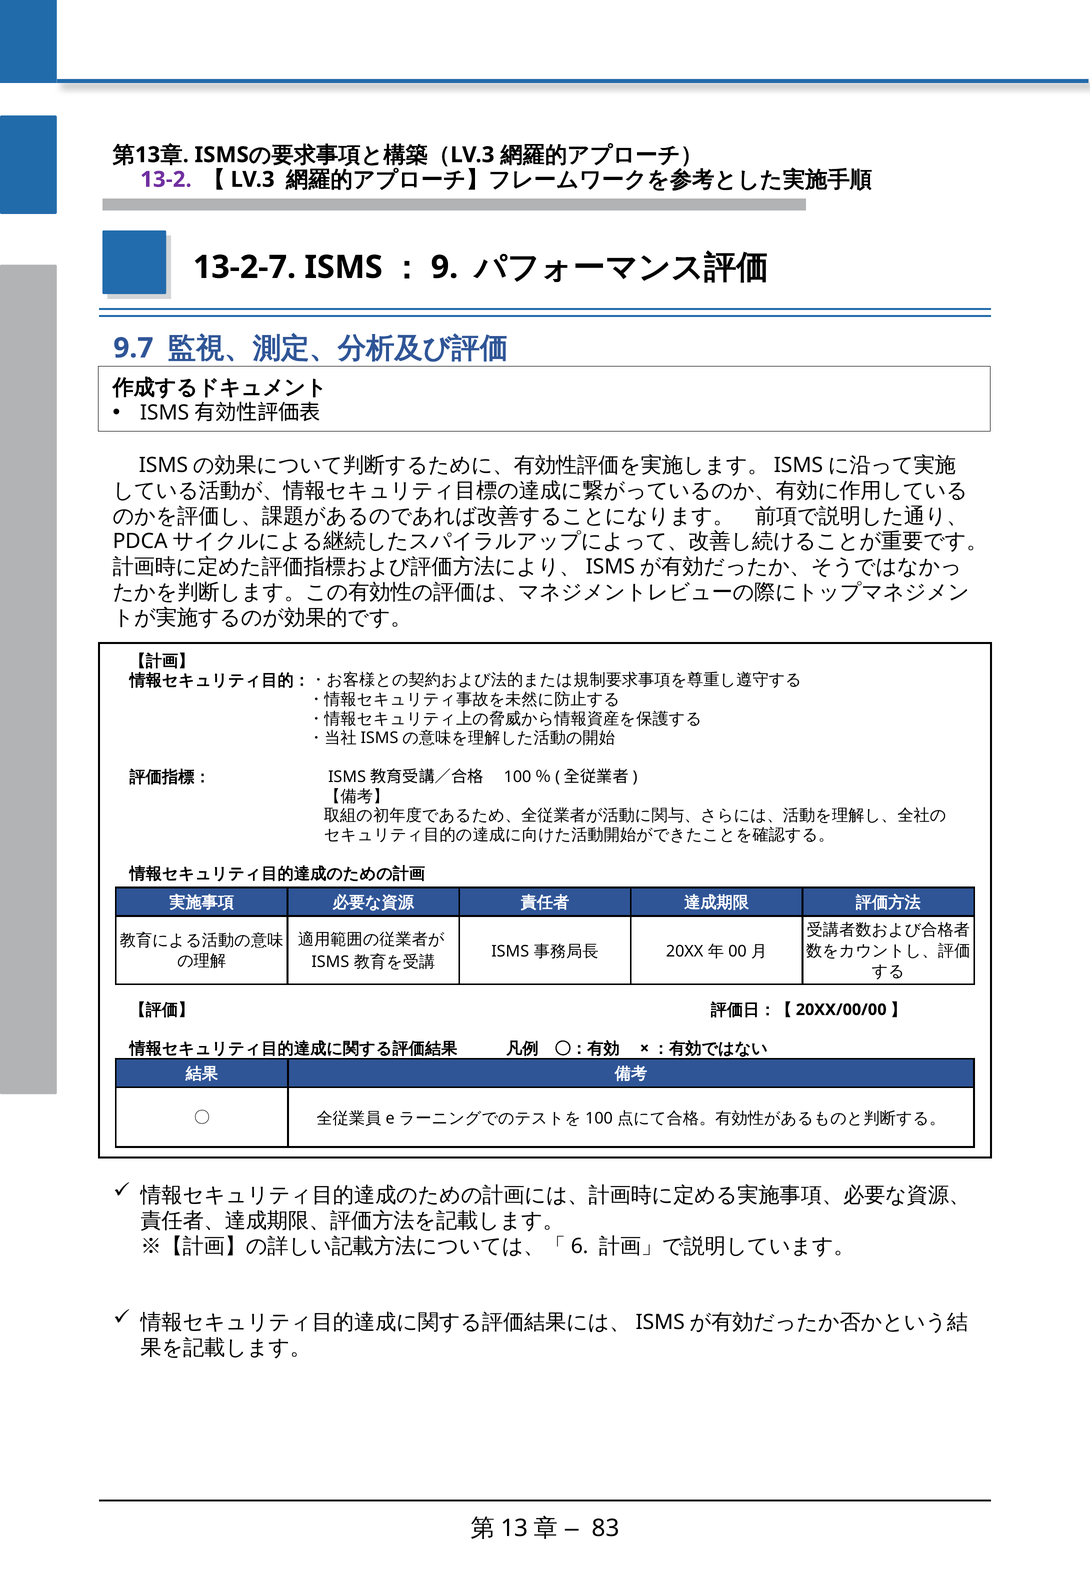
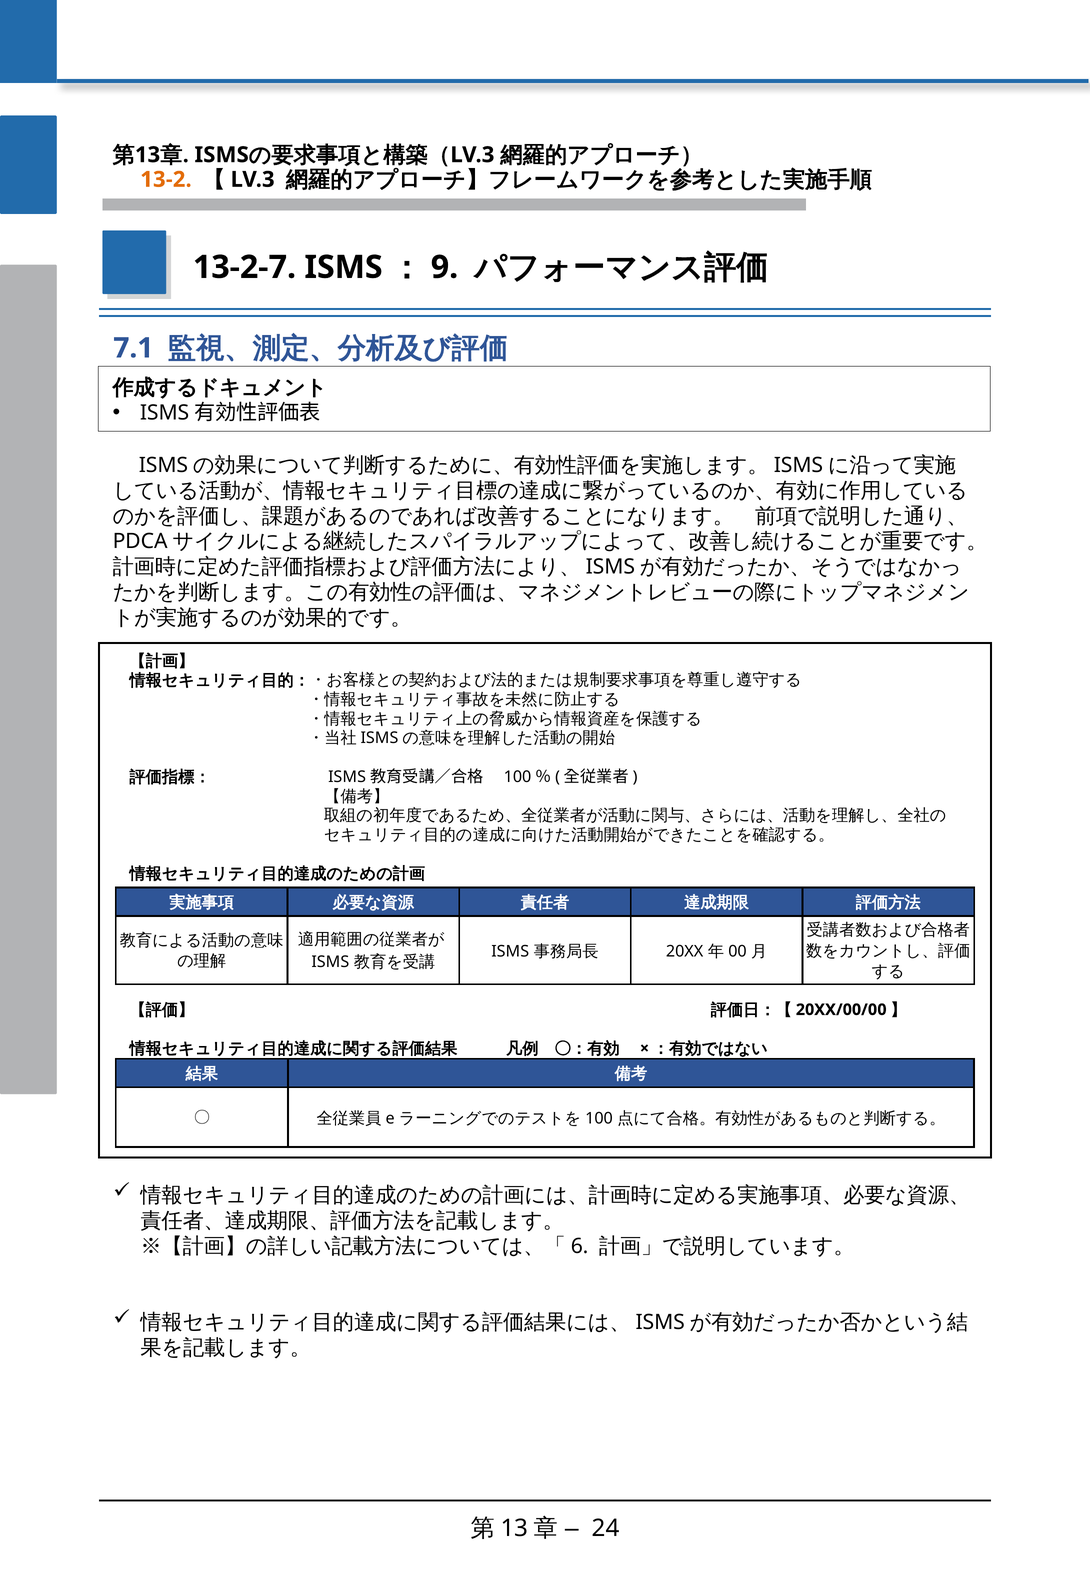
13-2 colour: purple -> orange (166, 180)
9.7: 9.7 -> 7.1 (133, 348)
83: 83 -> 24 (606, 1529)
